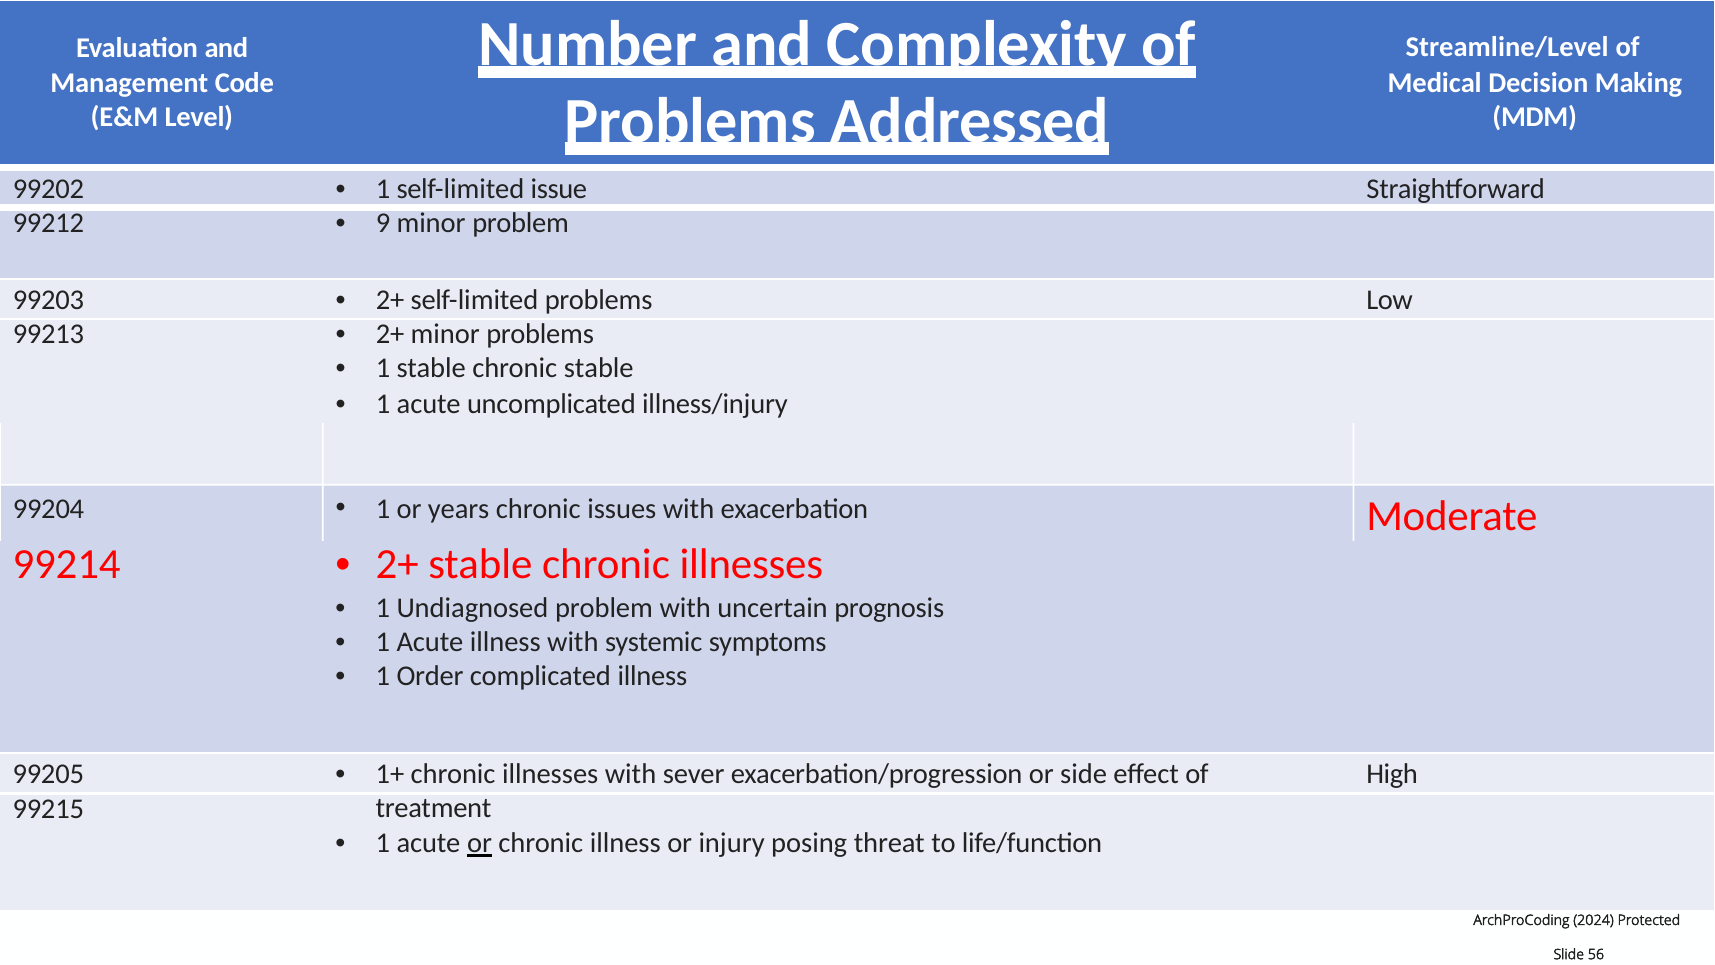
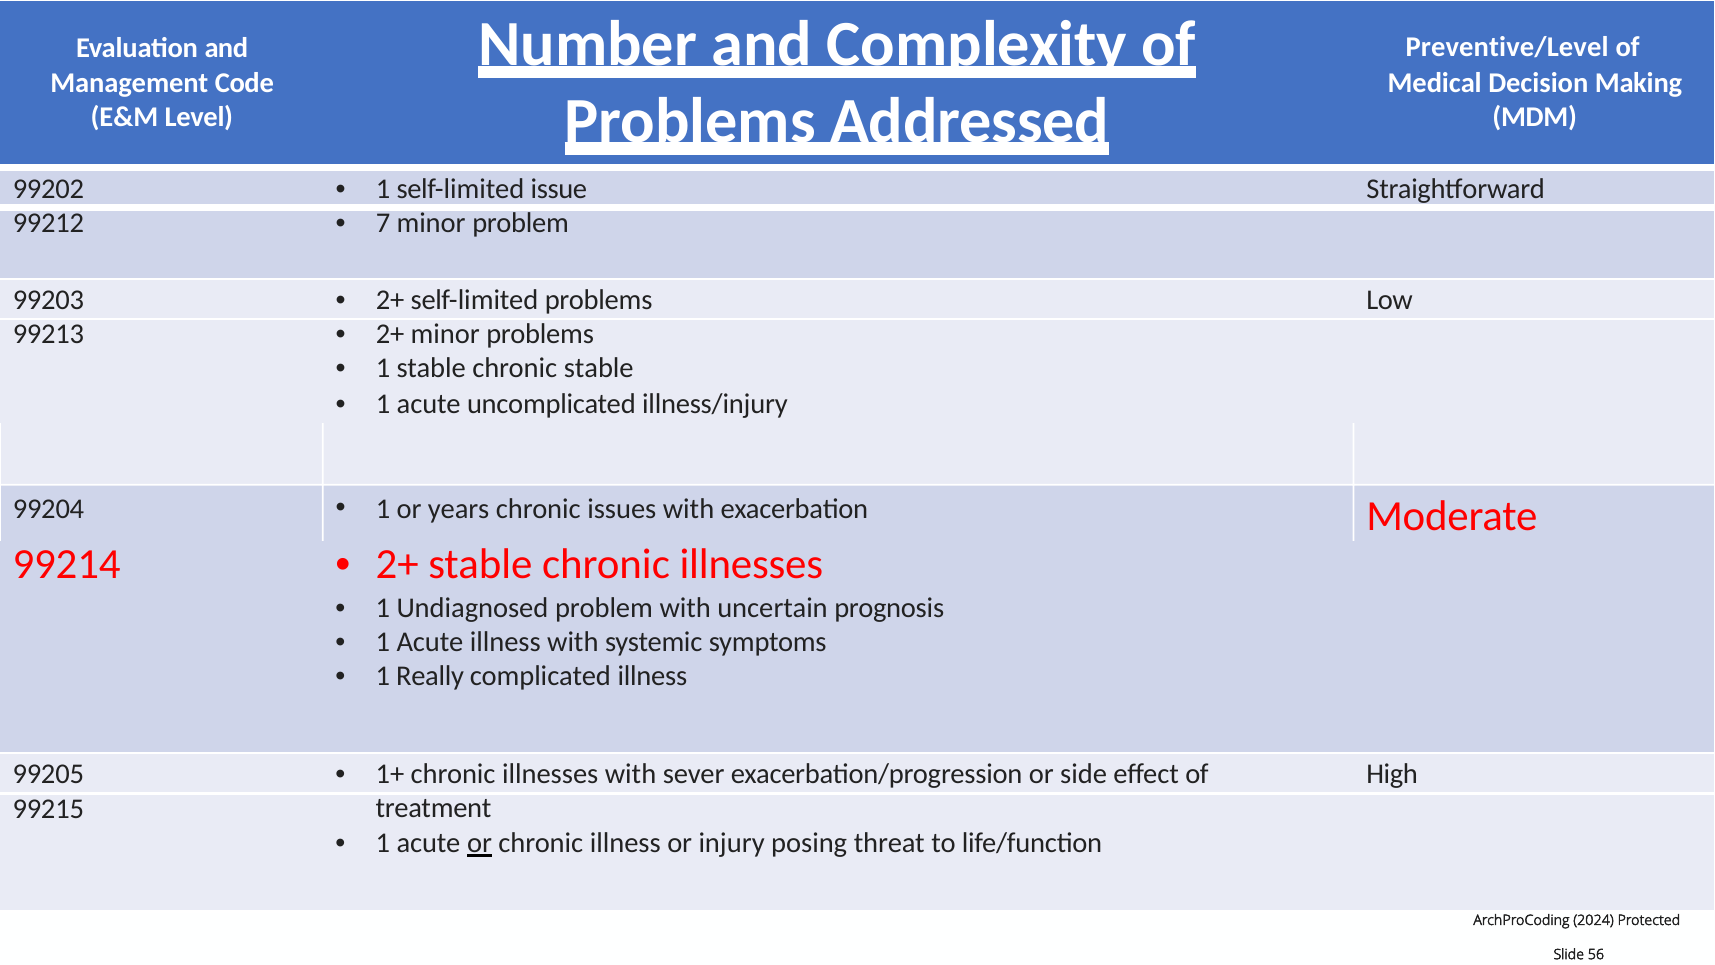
Streamline/Level: Streamline/Level -> Preventive/Level (1507, 47)
9: 9 -> 7 (383, 223)
Order: Order -> Really (430, 676)
